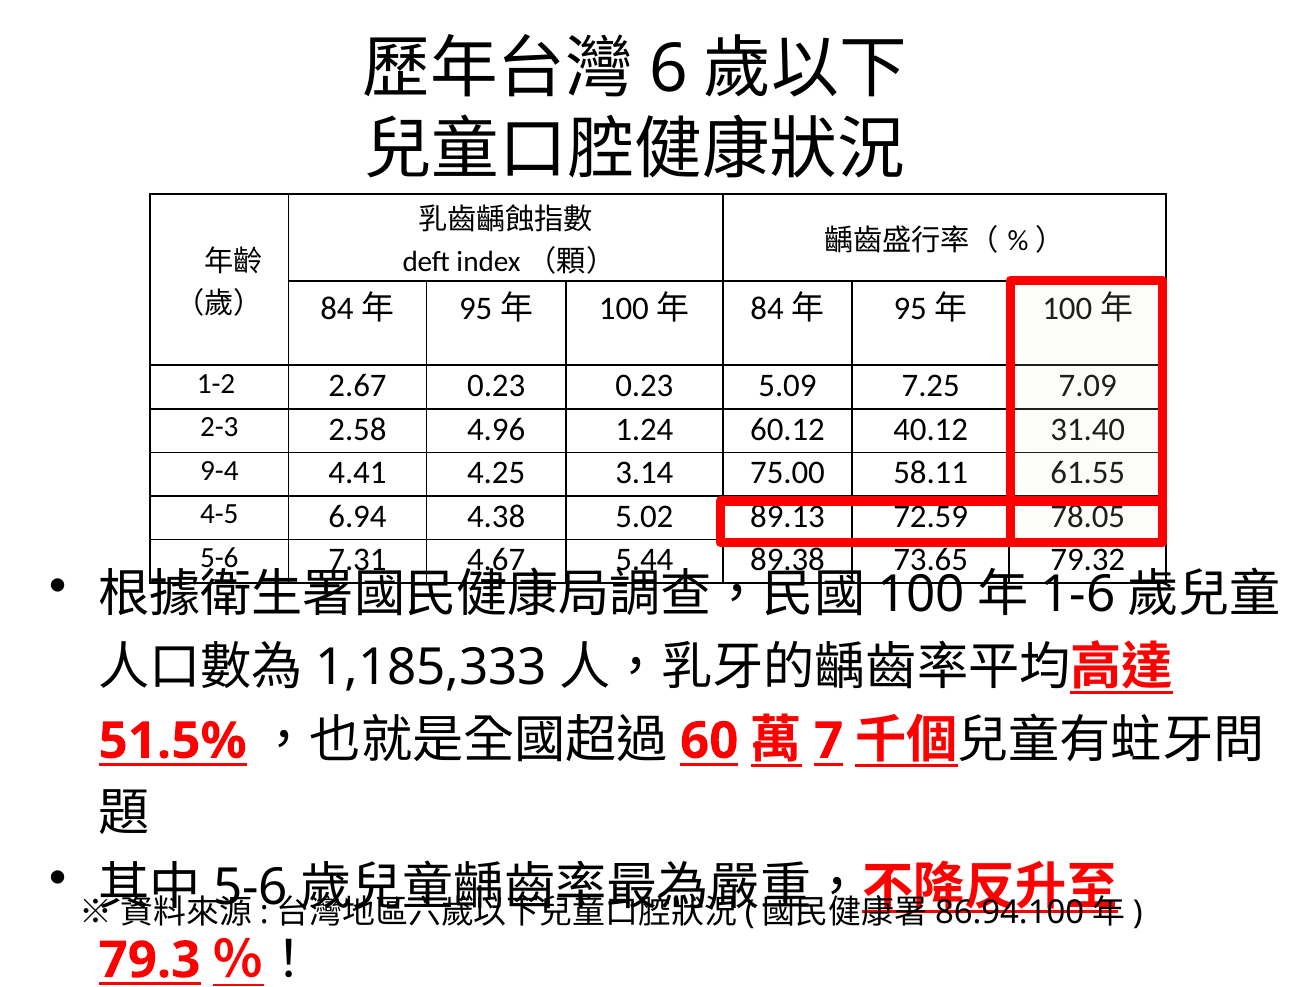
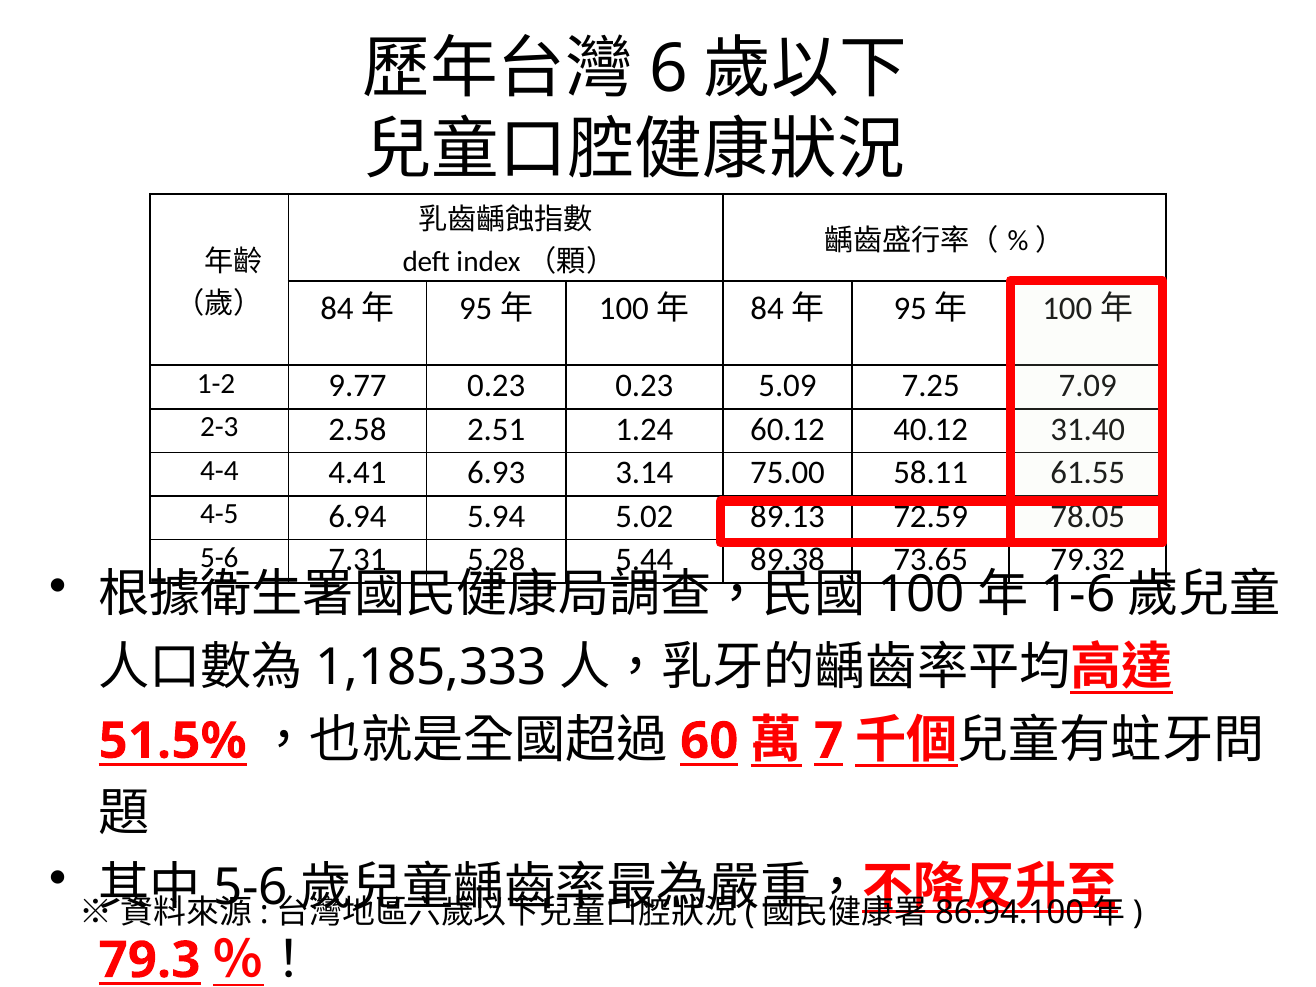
2.67: 2.67 -> 9.77 (357, 386)
4.96: 4.96 -> 2.51 (496, 429)
9-4: 9-4 -> 4-4 (219, 471)
4.25: 4.25 -> 6.93 (496, 473)
4.38: 4.38 -> 5.94 (496, 516)
4.67: 4.67 -> 5.28 (496, 560)
